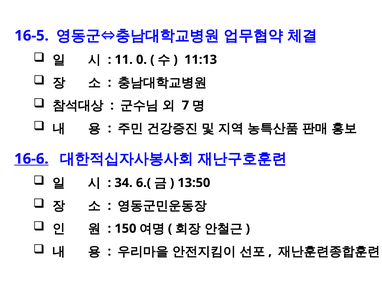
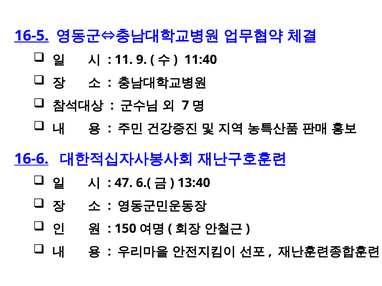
16-5 underline: none -> present (32, 36)
0: 0 -> 9 (142, 60)
11:13: 11:13 -> 11:40 (201, 60)
34: 34 -> 47 (124, 183)
13:50: 13:50 -> 13:40 (194, 183)
